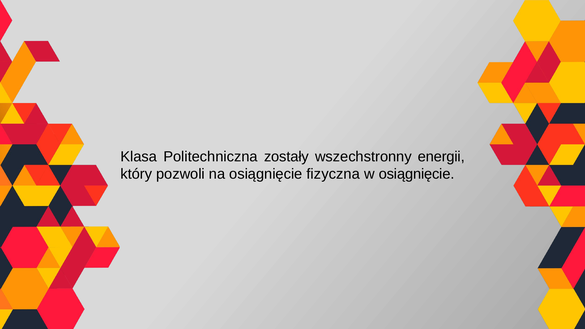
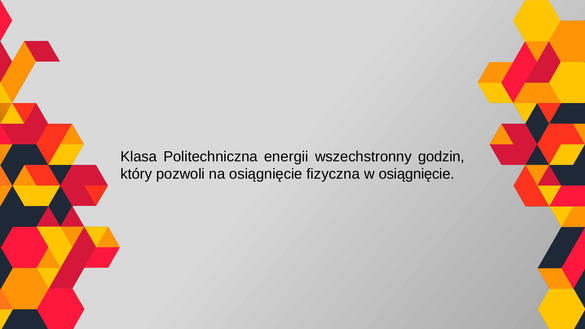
zostały: zostały -> energii (286, 157)
energii: energii -> godzin (441, 157)
